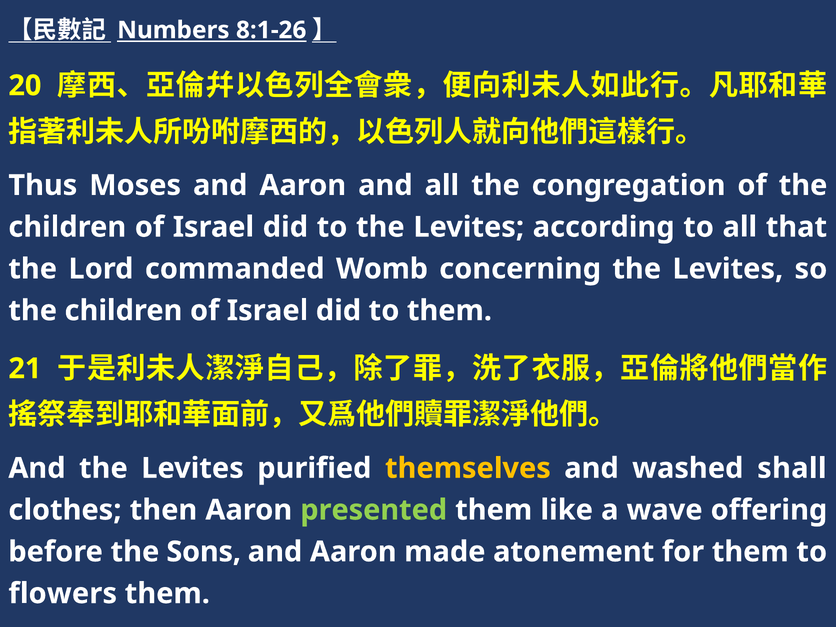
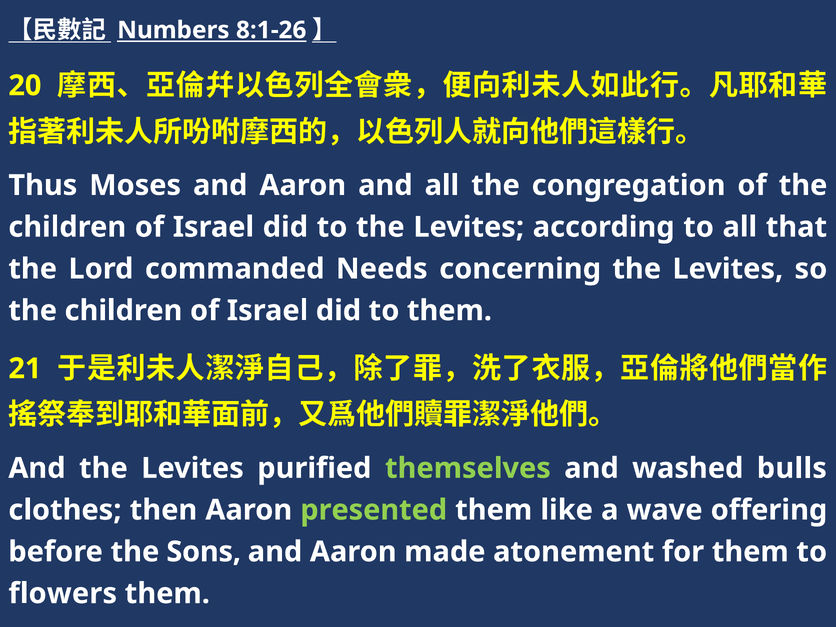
Womb: Womb -> Needs (382, 269)
themselves colour: yellow -> light green (468, 468)
shall: shall -> bulls (792, 468)
